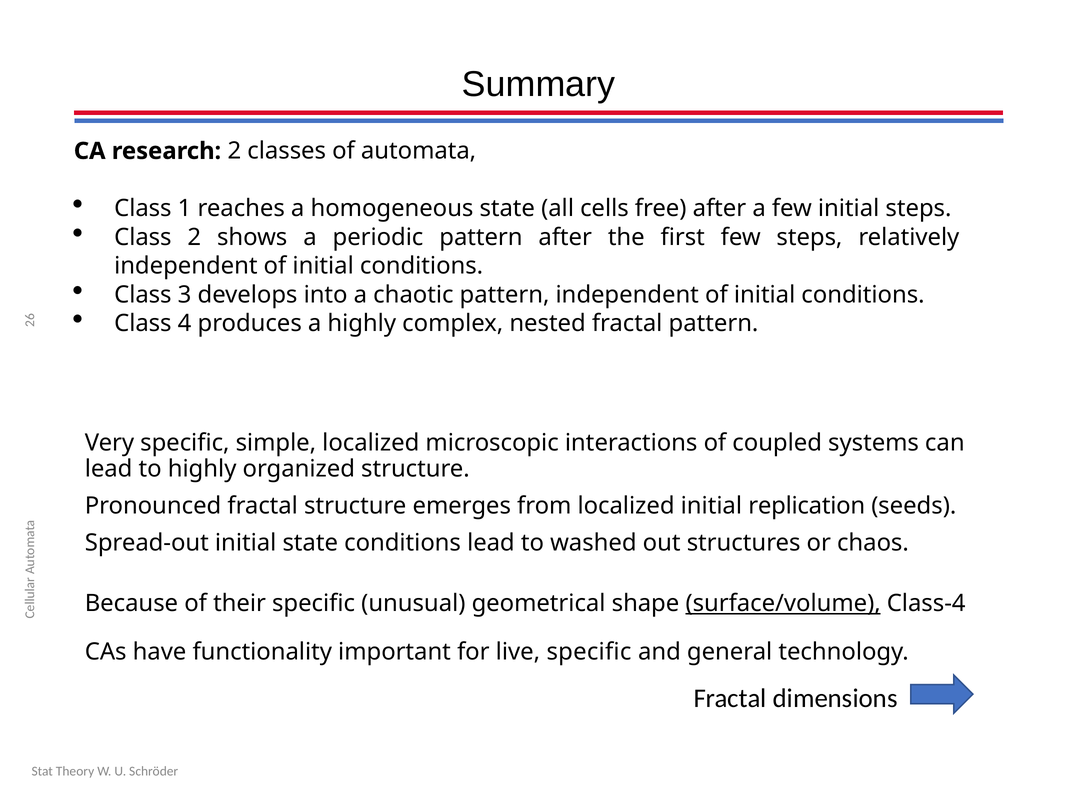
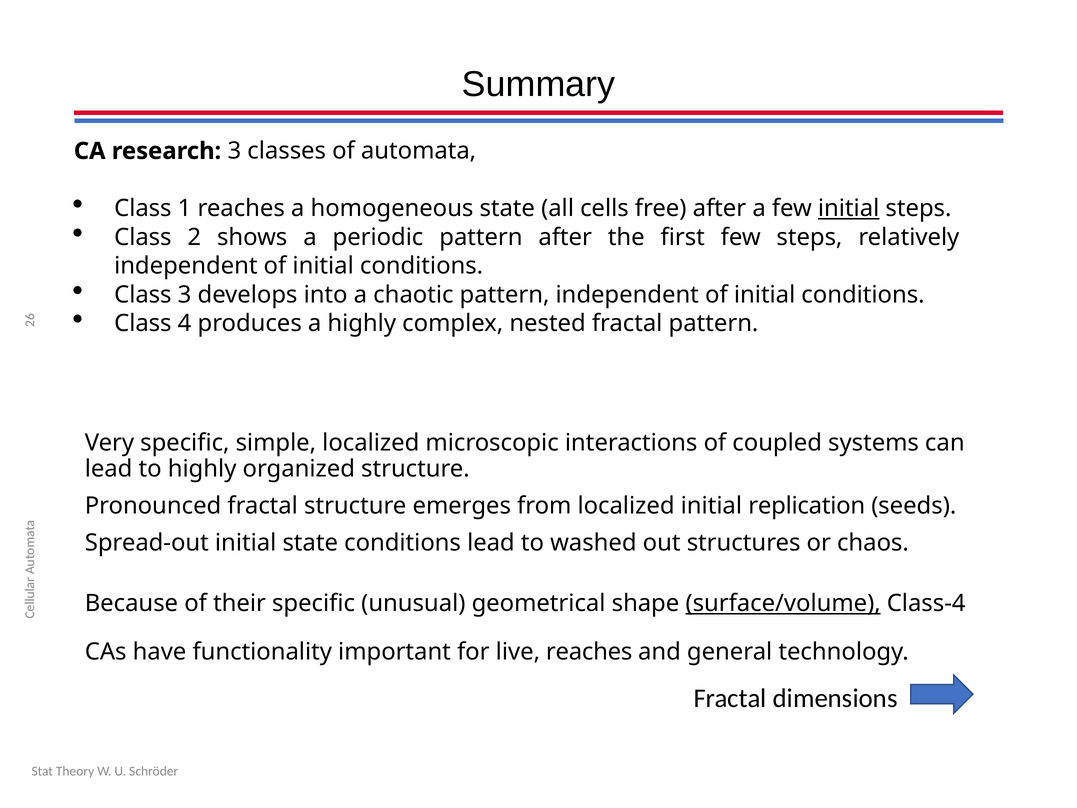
research 2: 2 -> 3 (234, 151)
initial underline: none -> present (849, 208)
live specific: specific -> reaches (589, 652)
